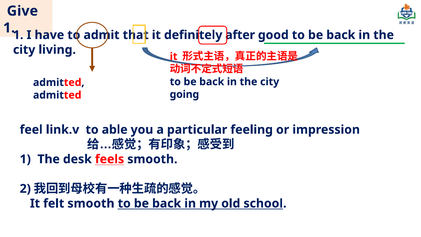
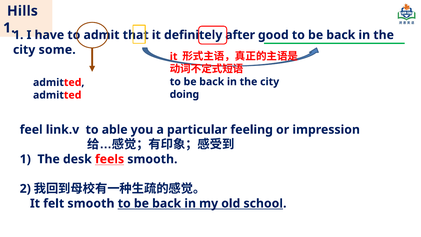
Give: Give -> Hills (22, 11)
living: living -> some (57, 50)
going: going -> doing (184, 94)
